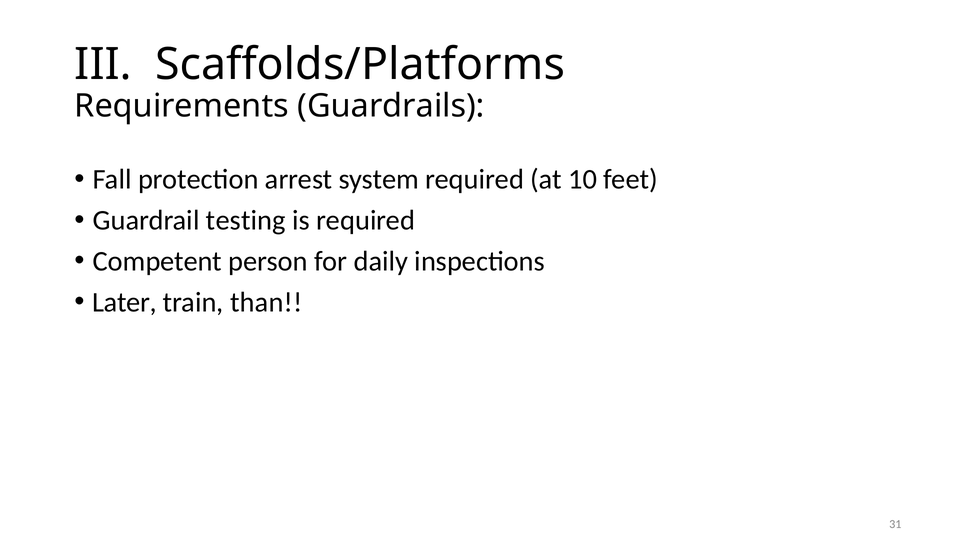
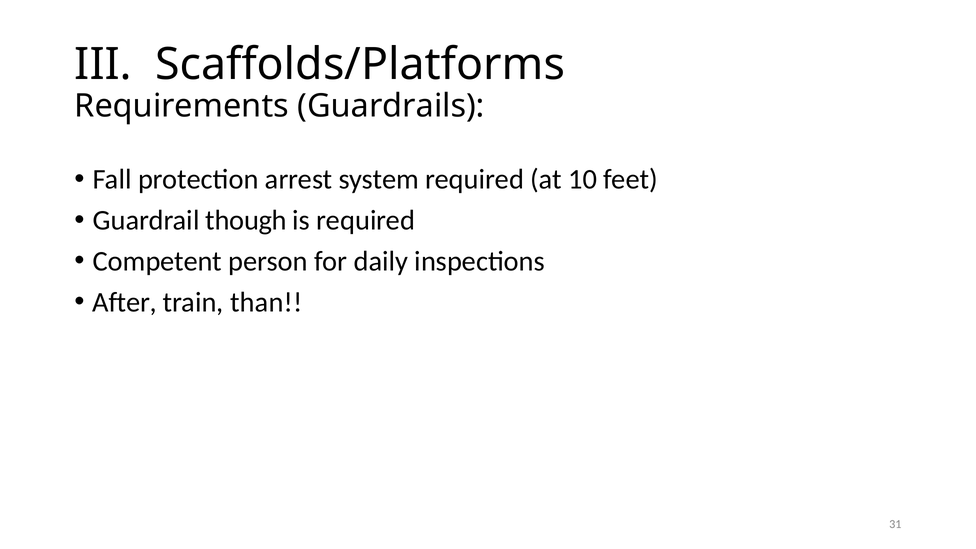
testing: testing -> though (246, 220)
Later: Later -> After (125, 302)
